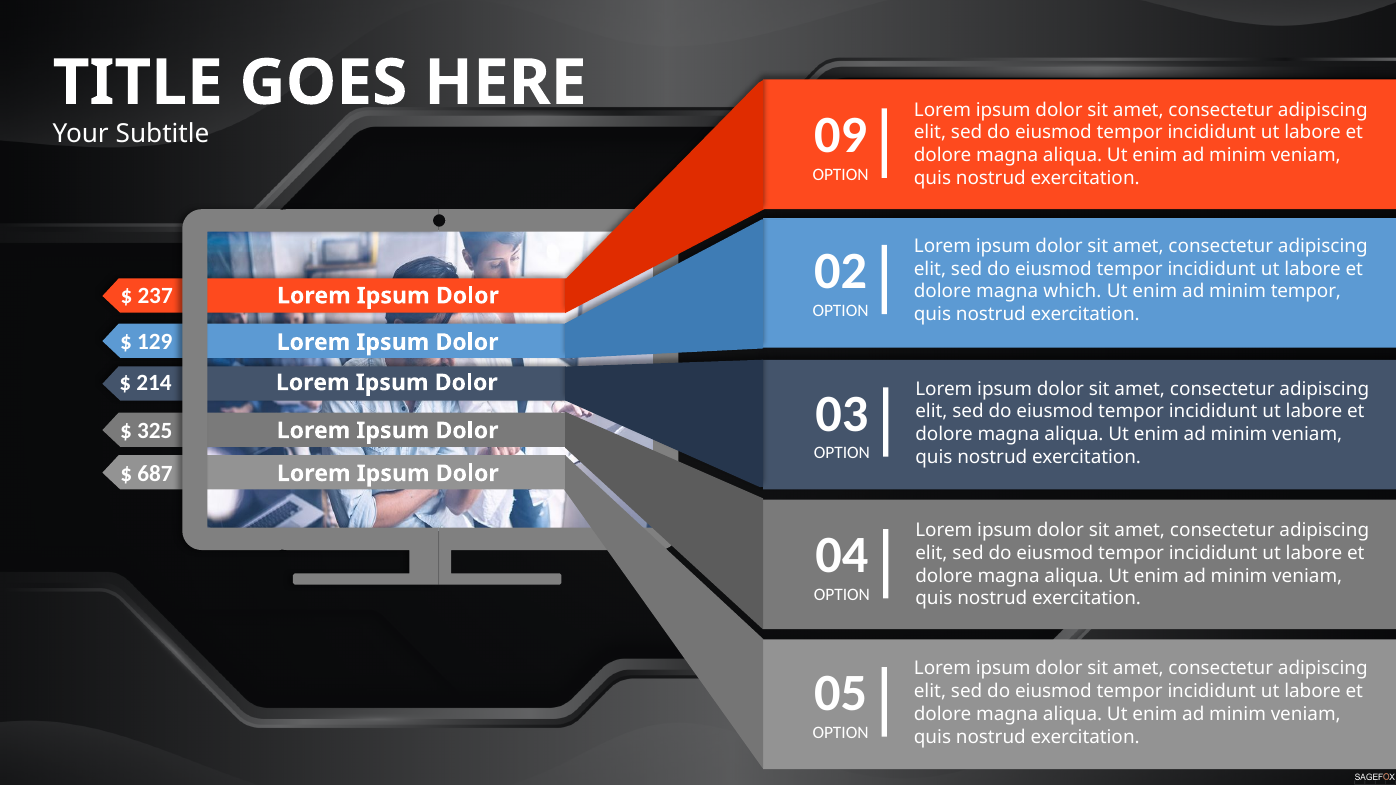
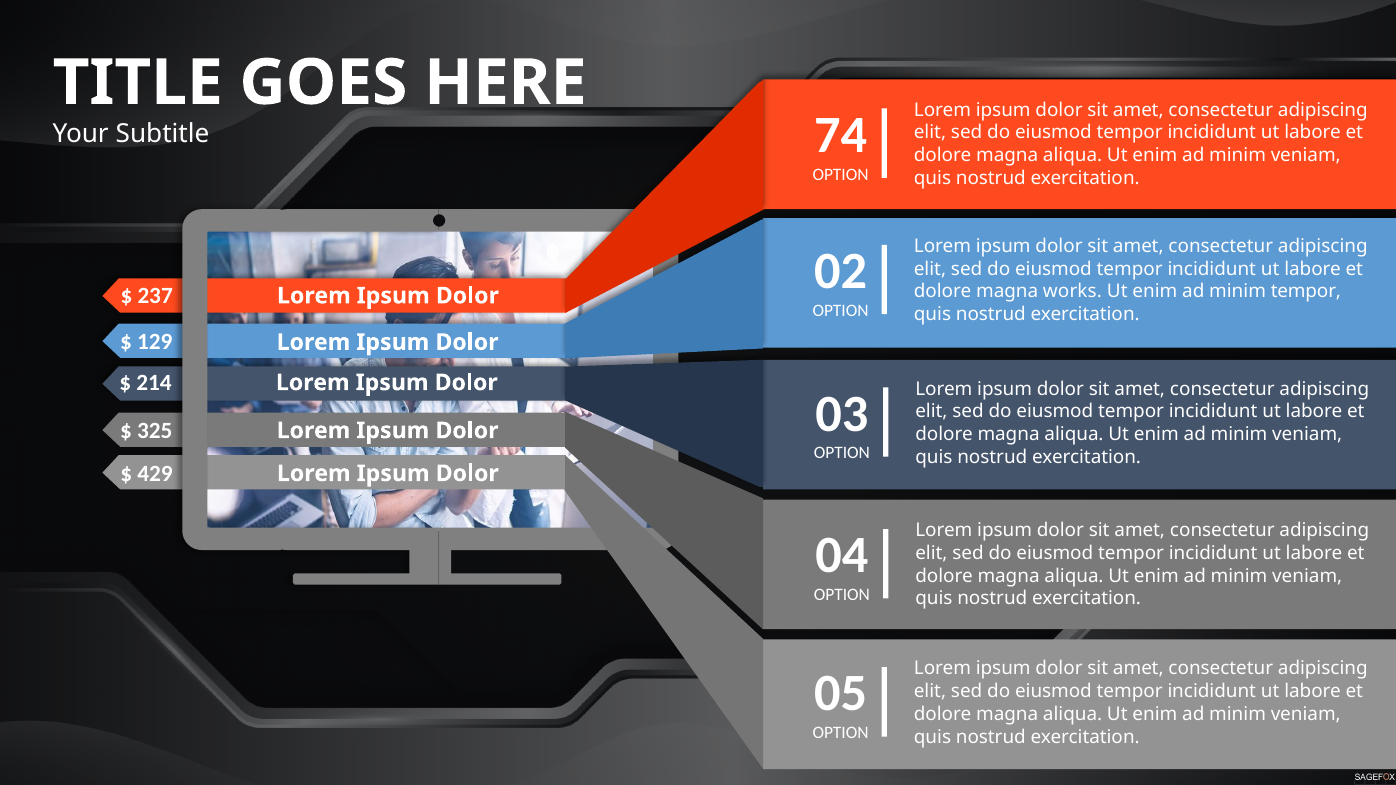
09: 09 -> 74 (841, 135)
which: which -> works (1072, 292)
687: 687 -> 429 (155, 473)
